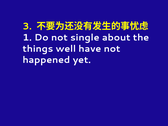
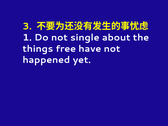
well: well -> free (66, 49)
